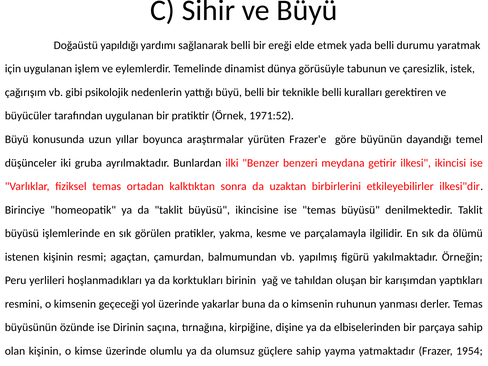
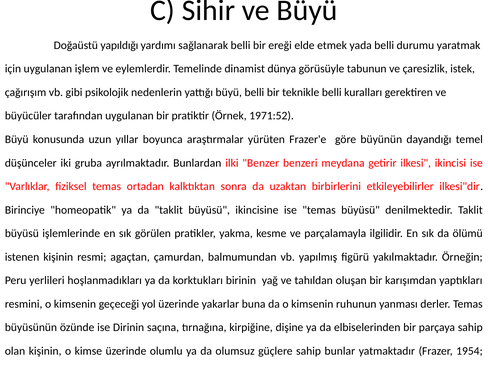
yayma: yayma -> bunlar (340, 351)
